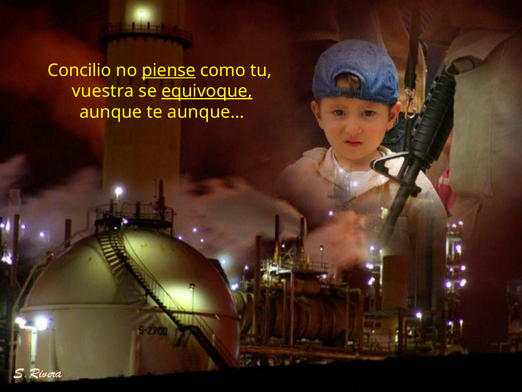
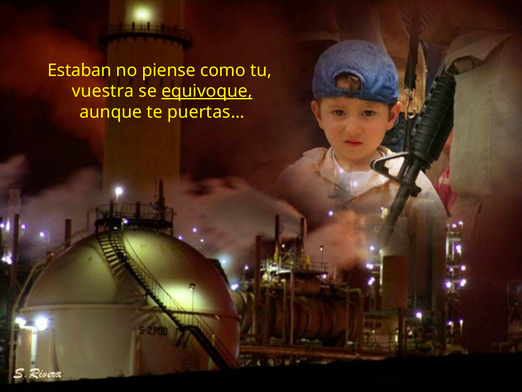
Concilio: Concilio -> Estaban (80, 70)
piense underline: present -> none (169, 70)
aunque…: aunque… -> puertas… (206, 112)
